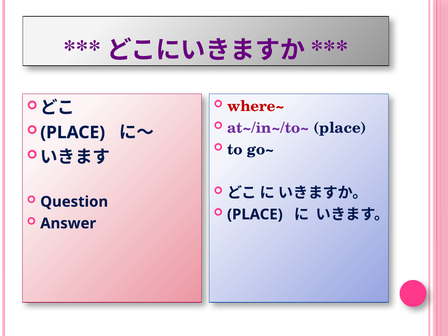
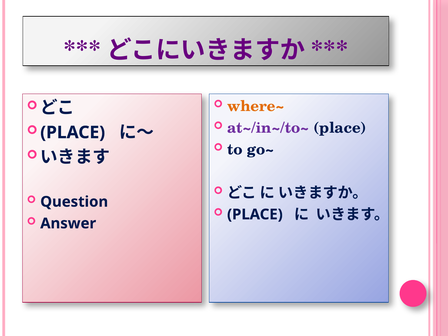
where~ colour: red -> orange (256, 106)
